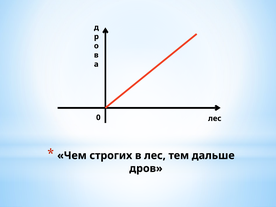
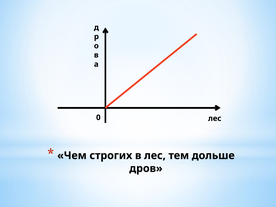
дальше: дальше -> дольше (213, 156)
